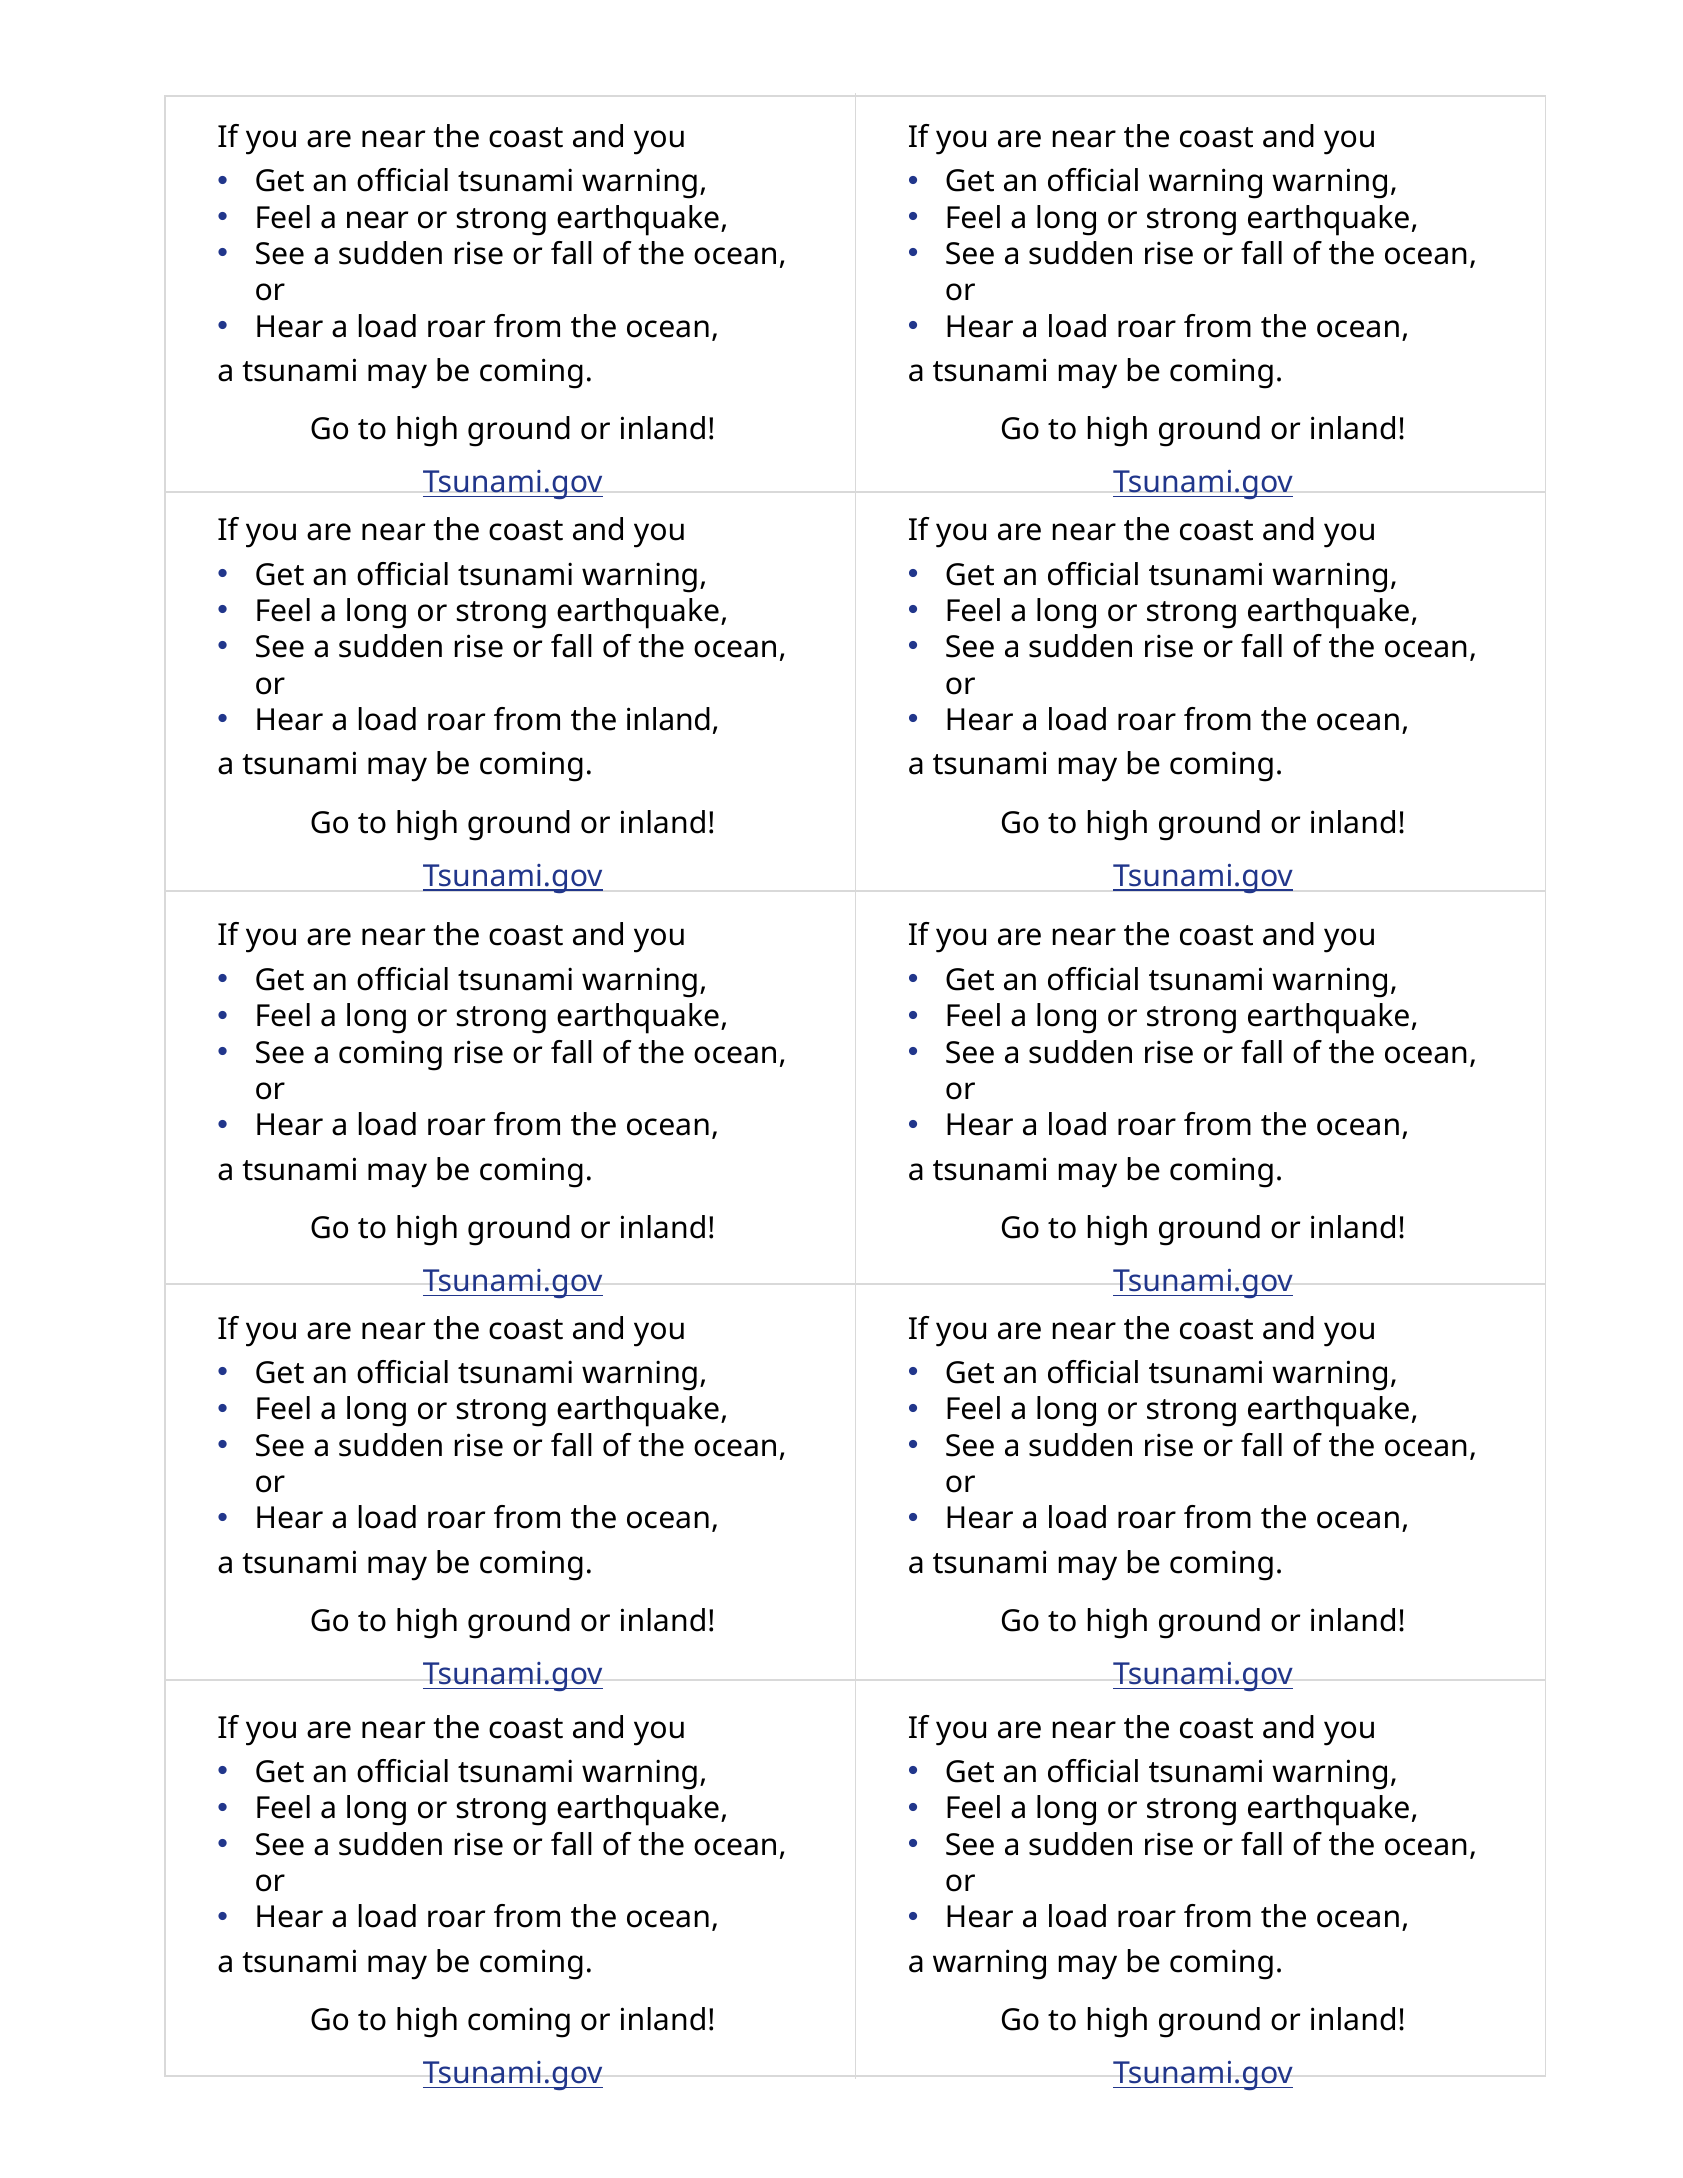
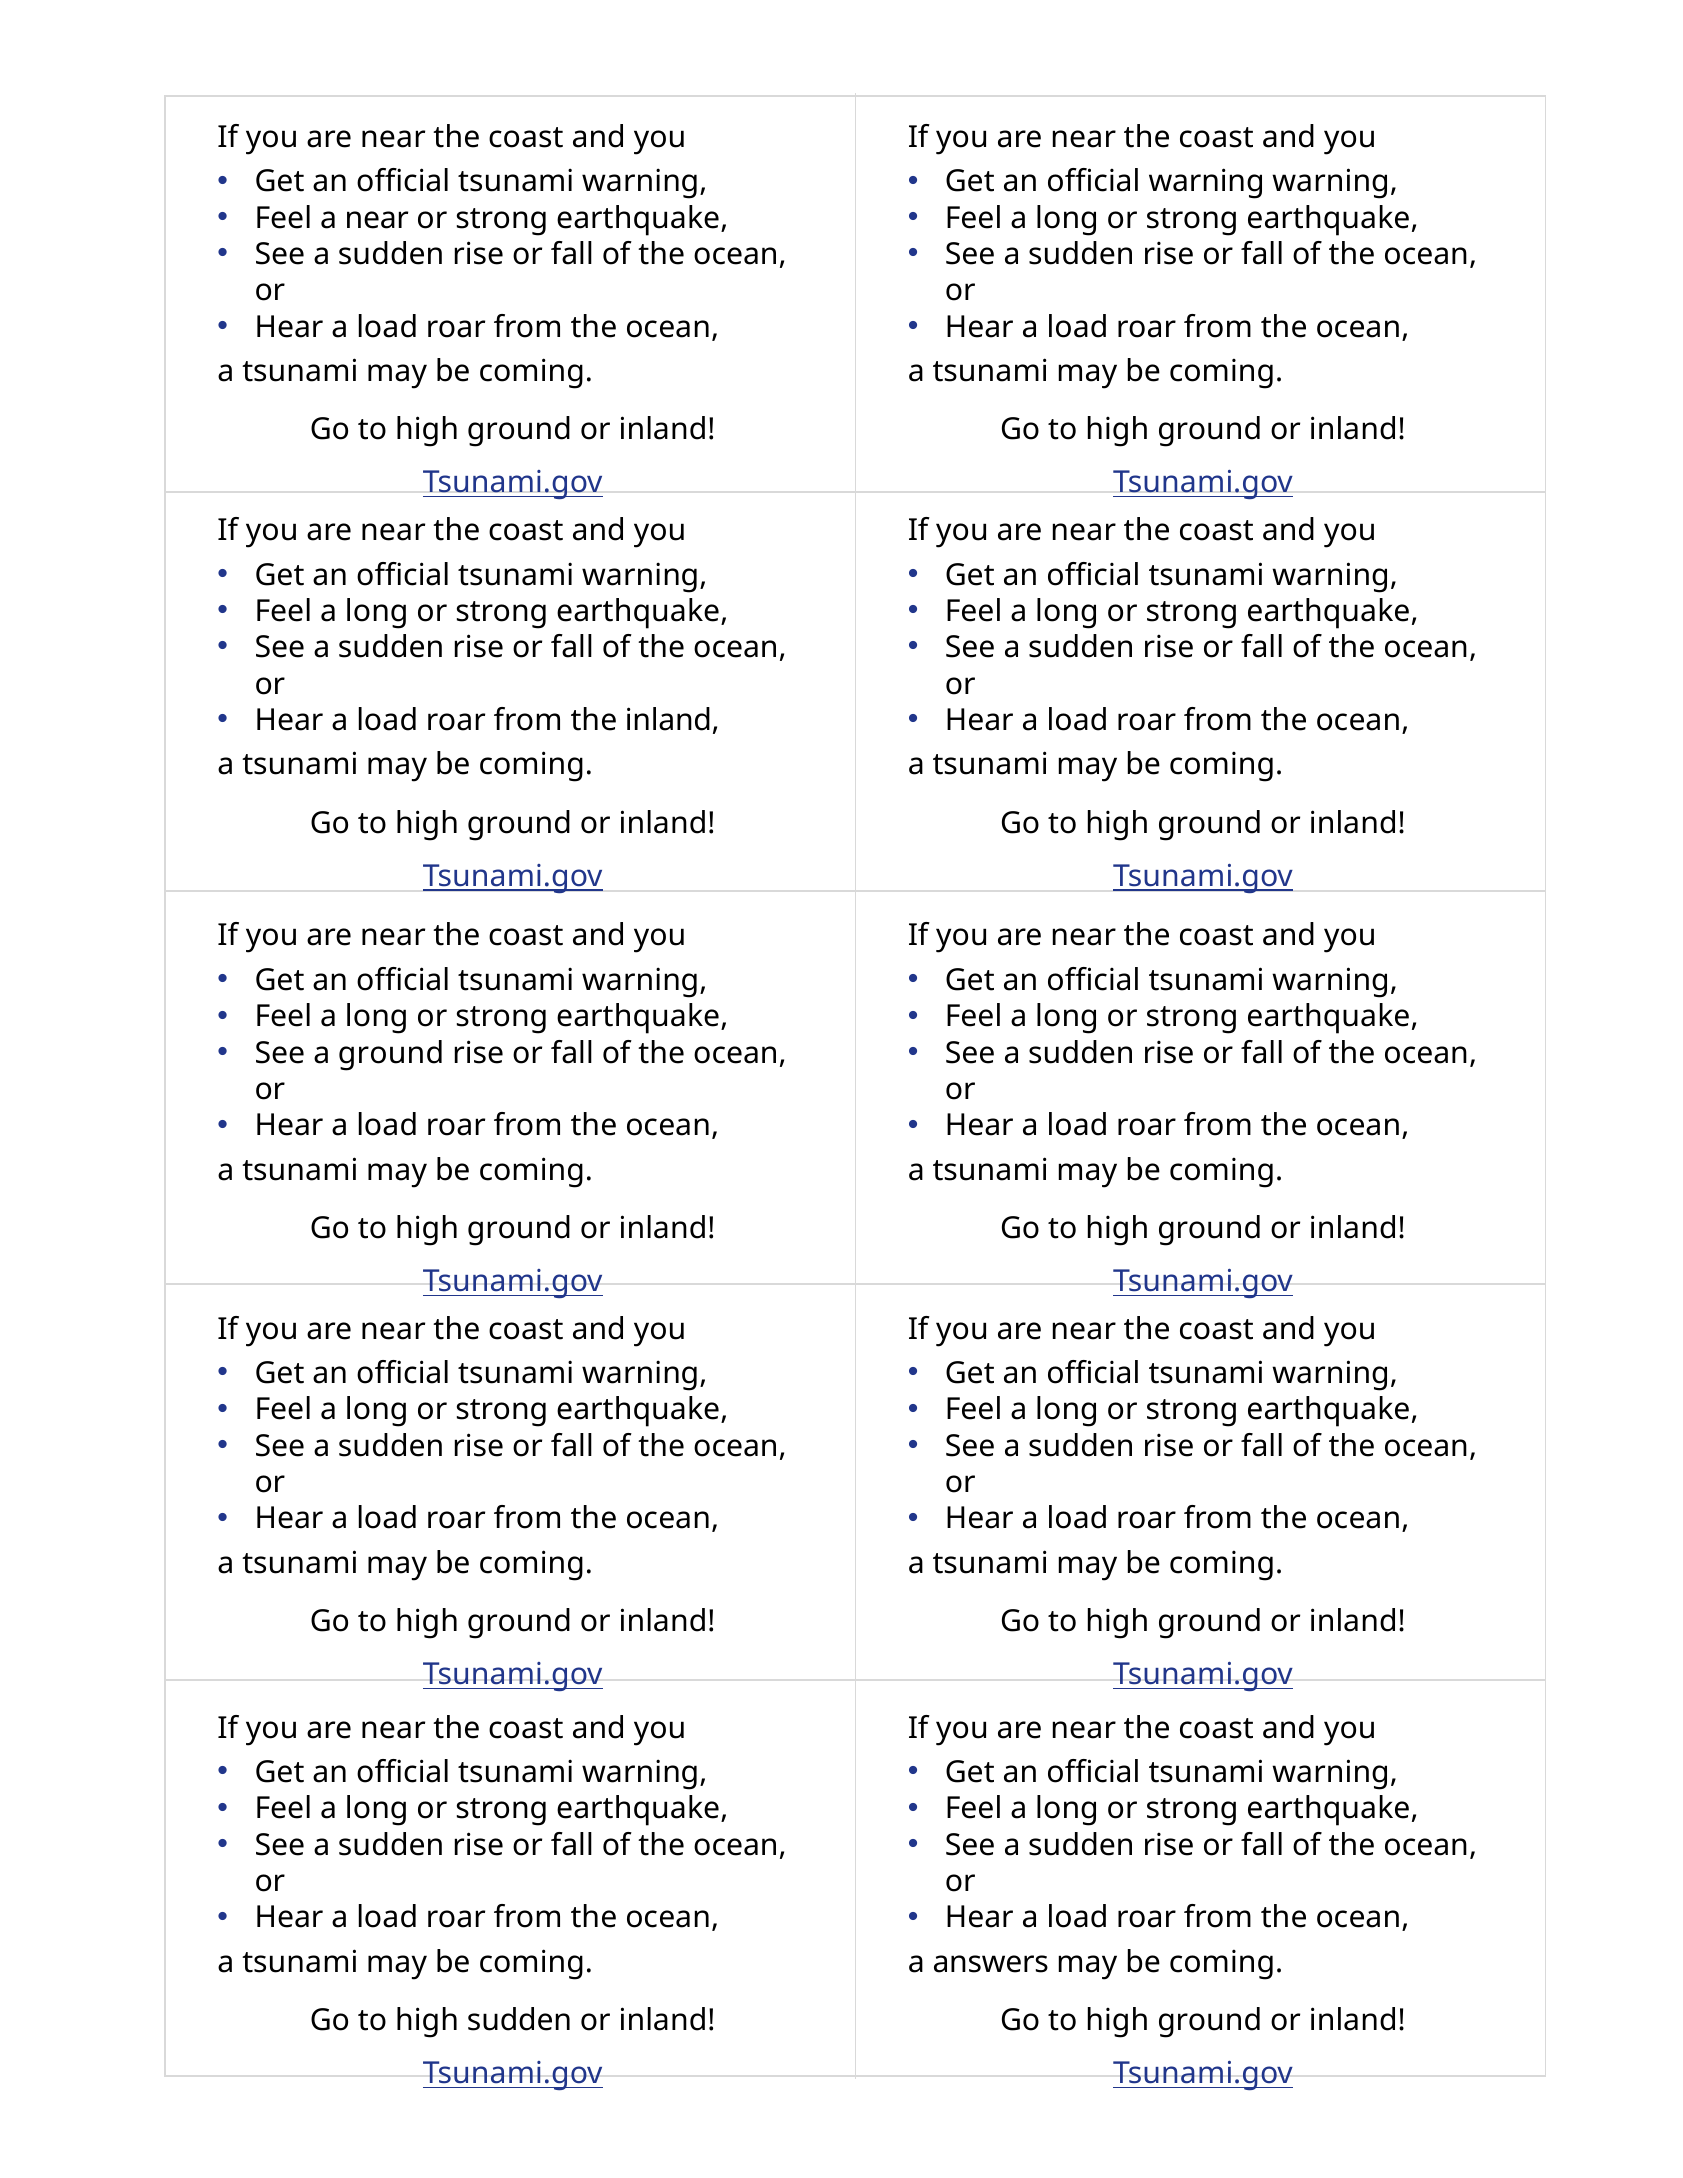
a coming: coming -> ground (391, 1053)
a warning: warning -> answers (991, 1963)
high coming: coming -> sudden (520, 2021)
